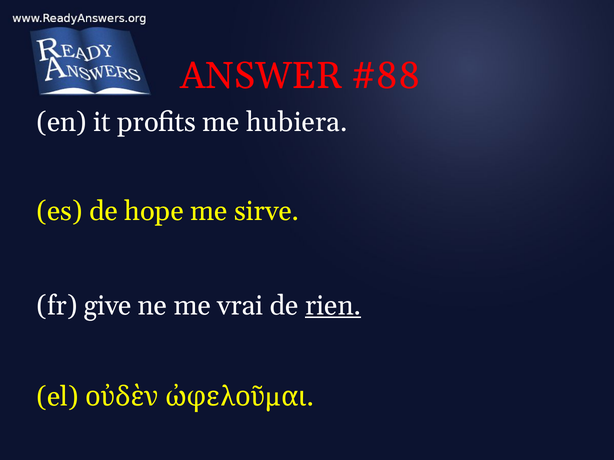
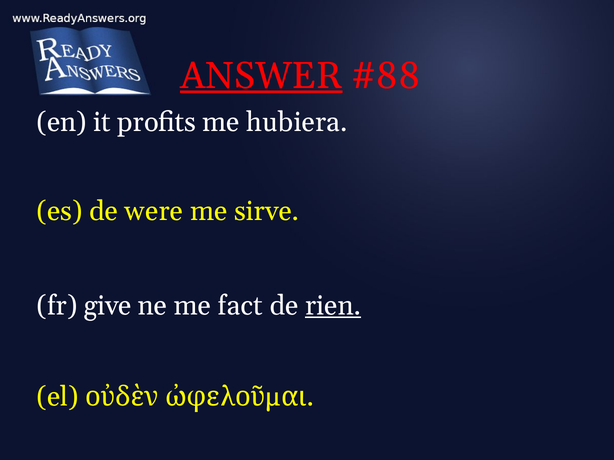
ANSWER underline: none -> present (261, 76)
hope: hope -> were (154, 211)
vrai: vrai -> fact (240, 306)
